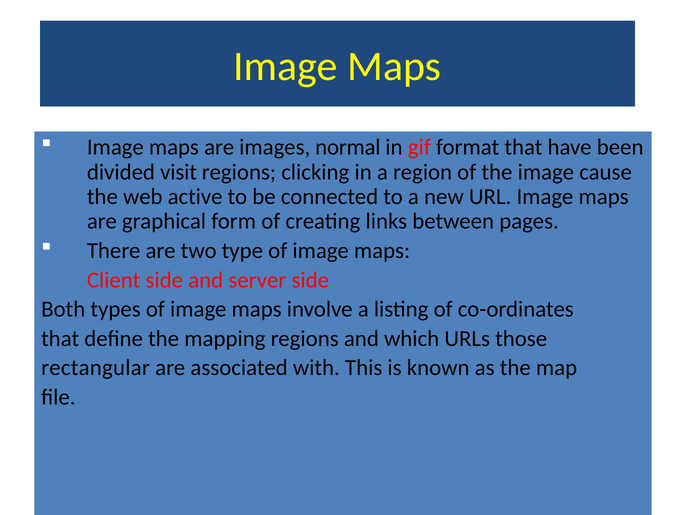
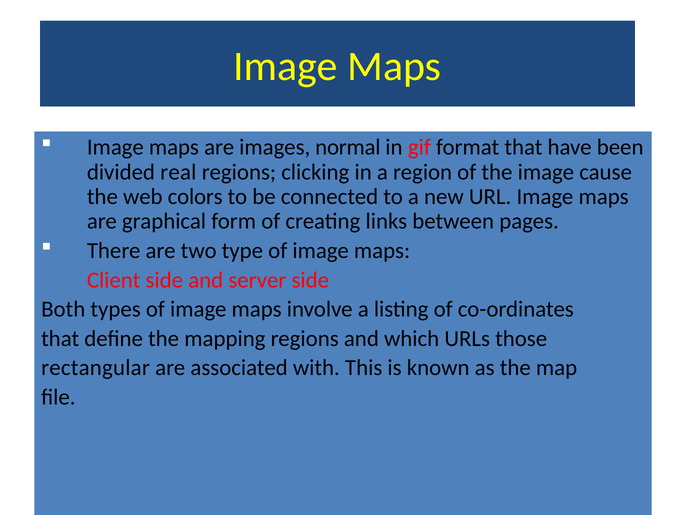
visit: visit -> real (178, 172)
active: active -> colors (195, 196)
